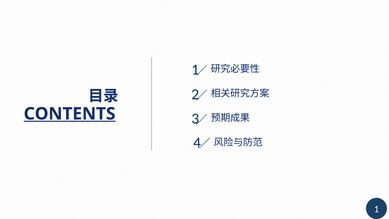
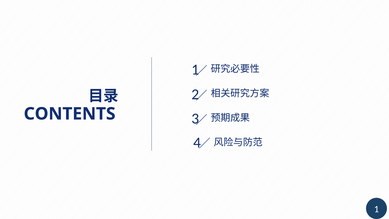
CONTENTS underline: present -> none (70, 114)
